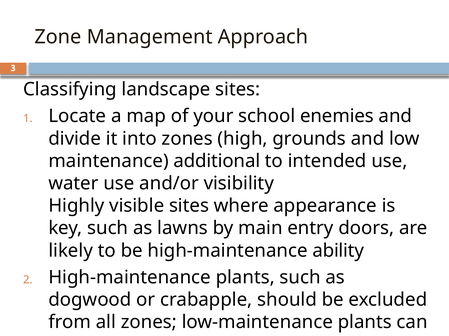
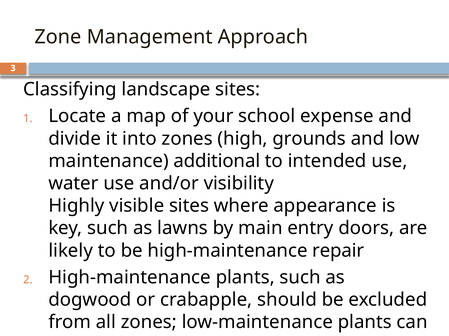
enemies: enemies -> expense (337, 116)
ability: ability -> repair (338, 251)
